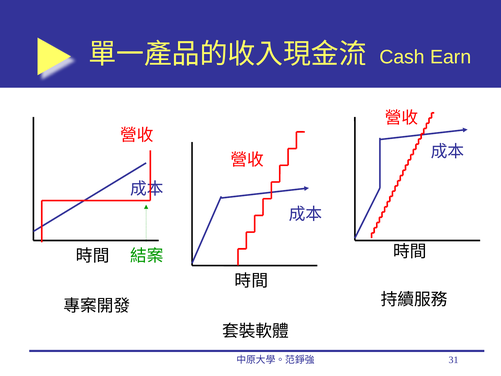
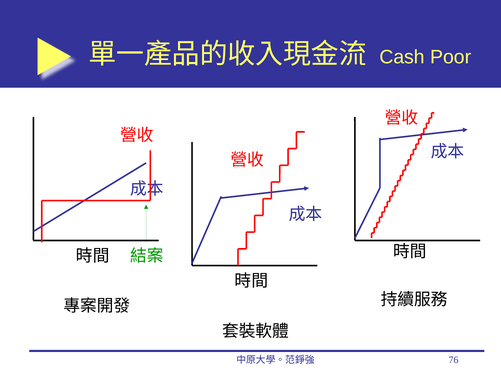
Earn: Earn -> Poor (451, 57)
31: 31 -> 76 (454, 360)
